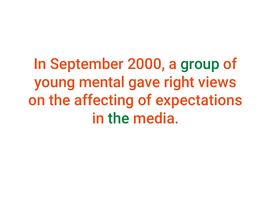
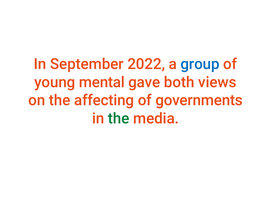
2000: 2000 -> 2022 (146, 64)
group colour: green -> blue (200, 64)
right: right -> both (179, 82)
expectations: expectations -> governments (199, 100)
